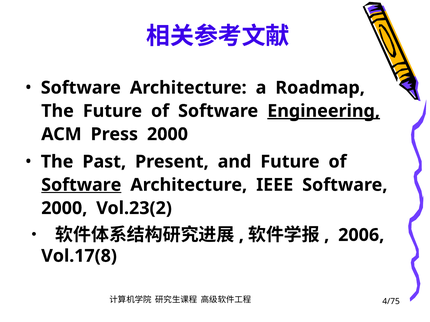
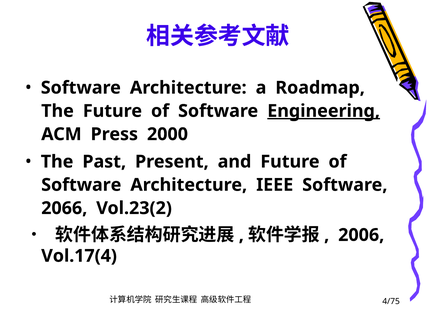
Software underline: present -> none (81, 185)
2000: 2000 -> 2066 (64, 208)
Vol.17(8: Vol.17(8 -> Vol.17(4 (79, 256)
